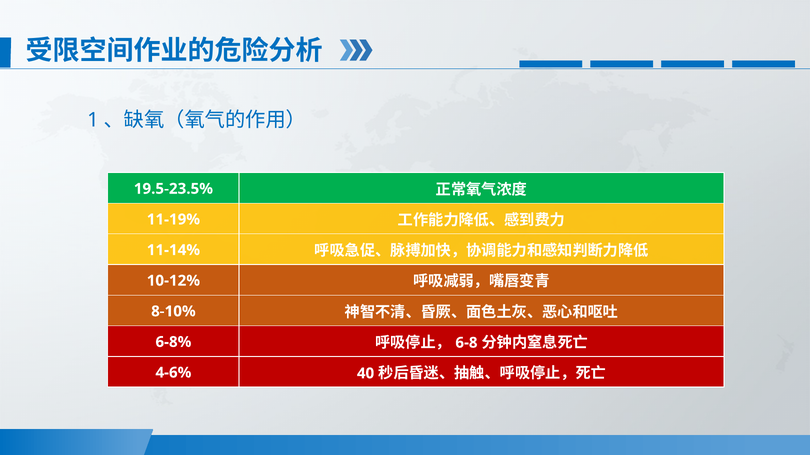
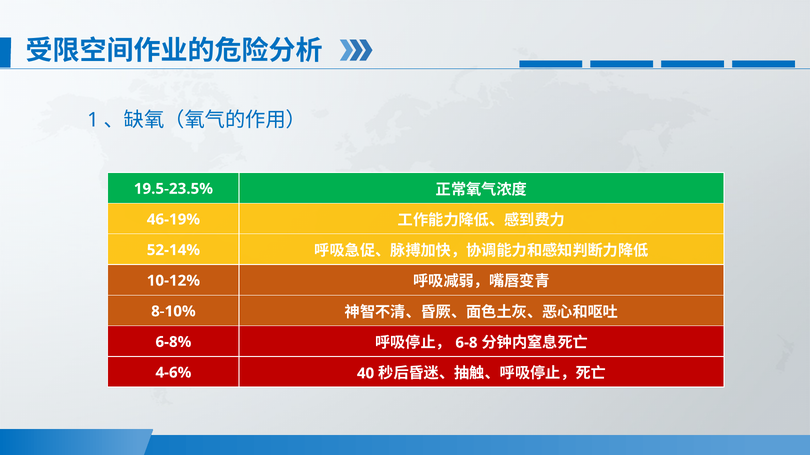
11-19%: 11-19% -> 46-19% (173, 220)
11-14%: 11-14% -> 52-14% (173, 250)
